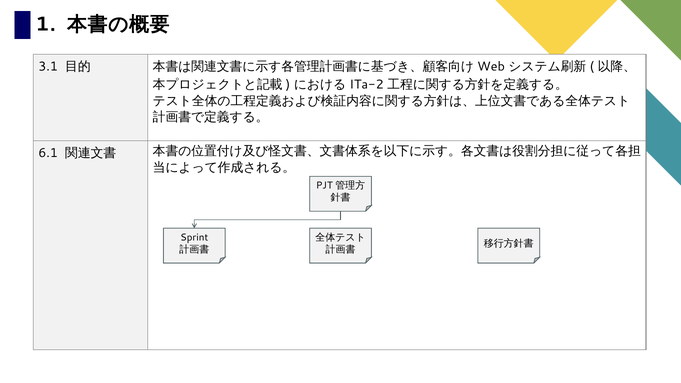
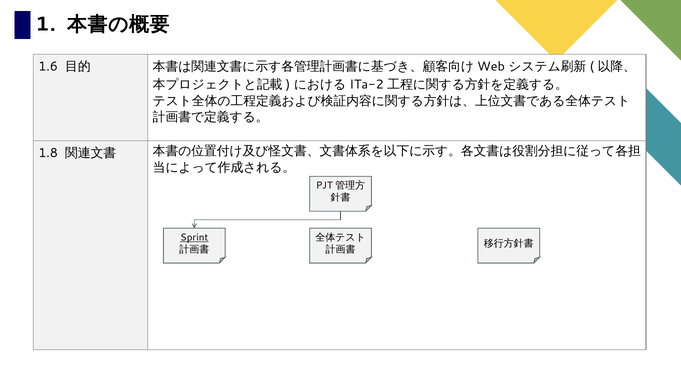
3.1: 3.1 -> 1.6 (48, 67)
6.1: 6.1 -> 1.8 (48, 153)
Sprint underline: none -> present (194, 237)
